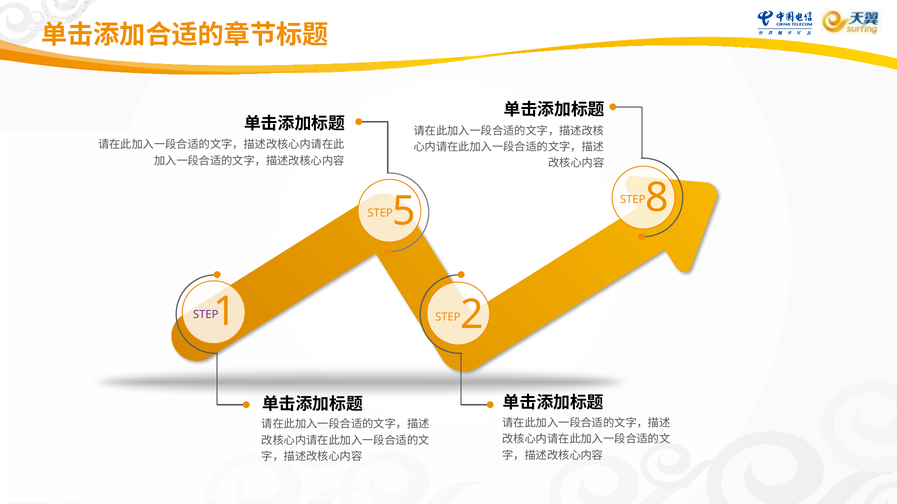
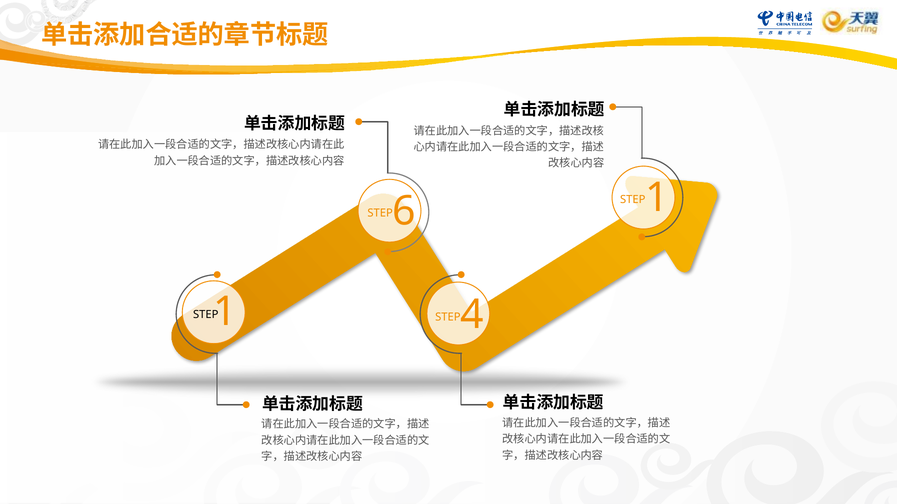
8: 8 -> 1 (657, 198)
5: 5 -> 6 (404, 211)
STEP colour: purple -> black (206, 315)
2: 2 -> 4 (472, 315)
